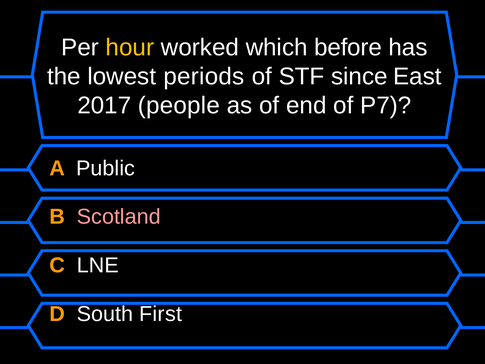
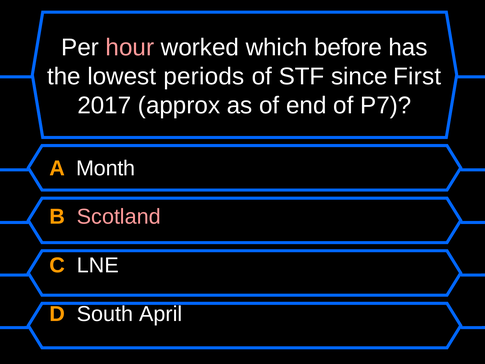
hour colour: yellow -> pink (130, 47)
East: East -> First (417, 76)
people: people -> approx (179, 106)
Public: Public -> Month (106, 168)
First: First -> April (161, 314)
